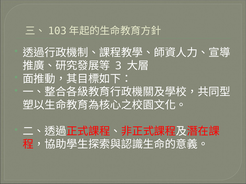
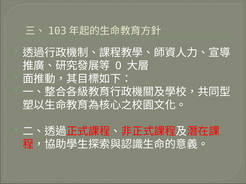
3: 3 -> 0 (118, 66)
